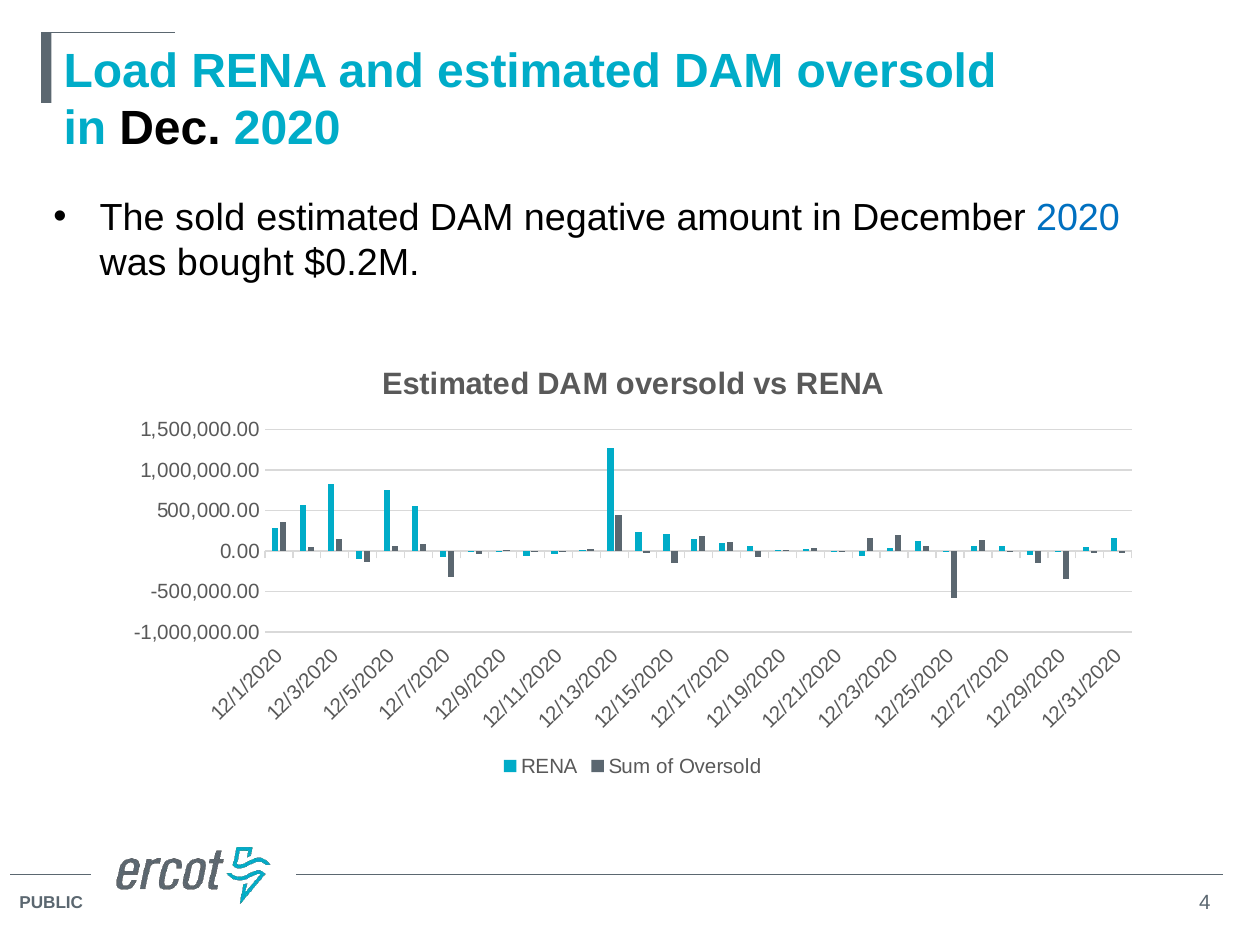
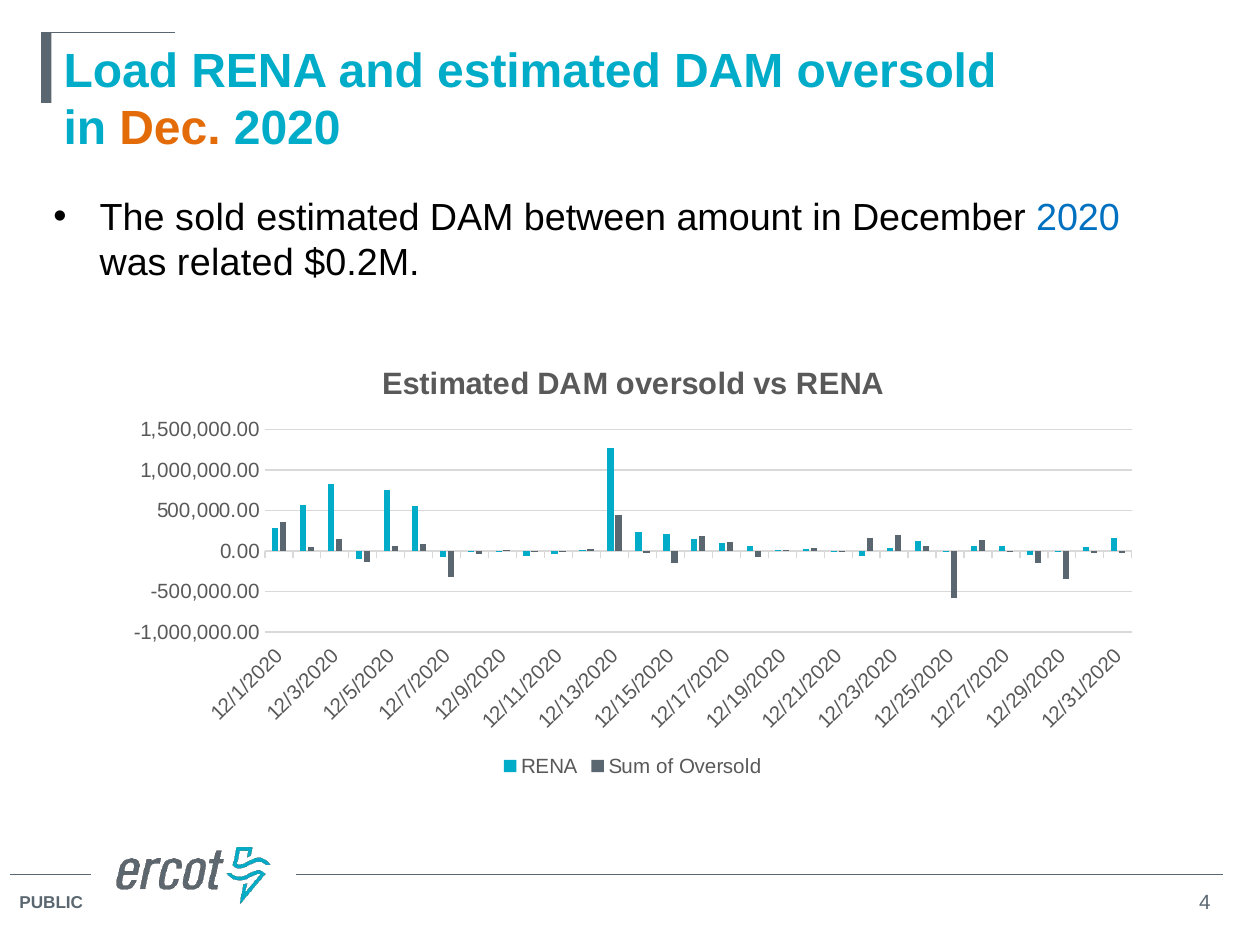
Dec colour: black -> orange (170, 129)
negative: negative -> between (595, 218)
bought: bought -> related (235, 263)
